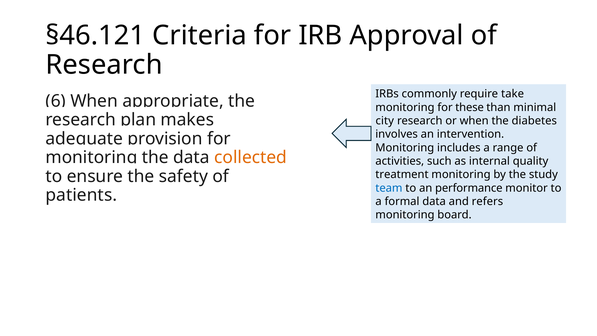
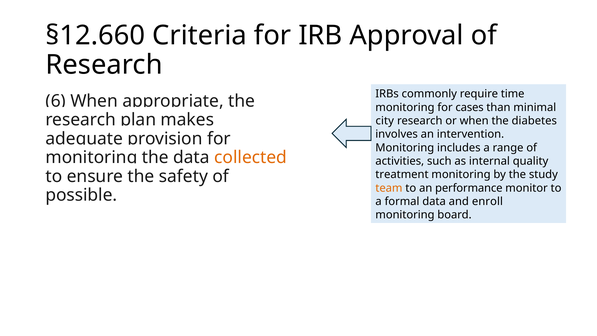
§46.121: §46.121 -> §12.660 (95, 35)
take: take -> time (513, 94)
these: these -> cases (470, 107)
team colour: blue -> orange (389, 188)
patients: patients -> possible (81, 195)
refers: refers -> enroll (487, 201)
